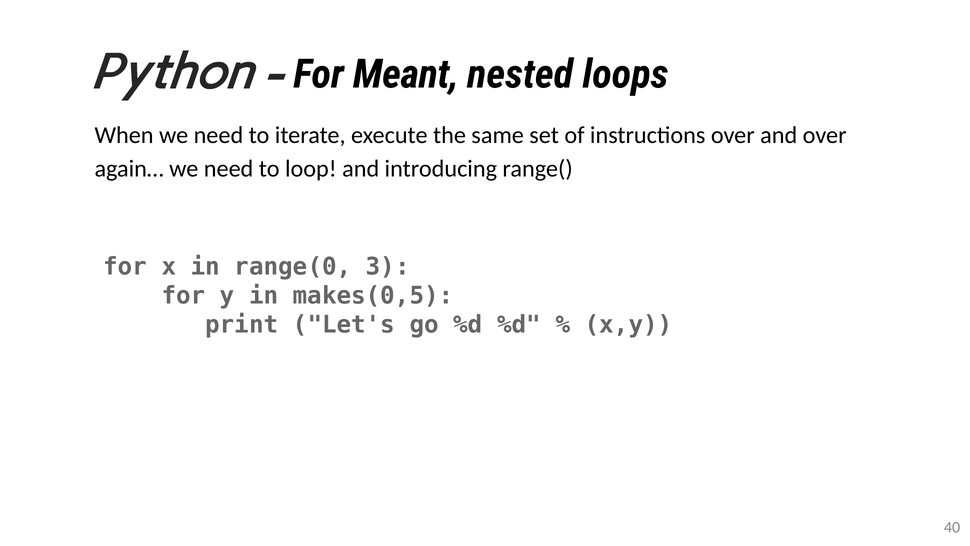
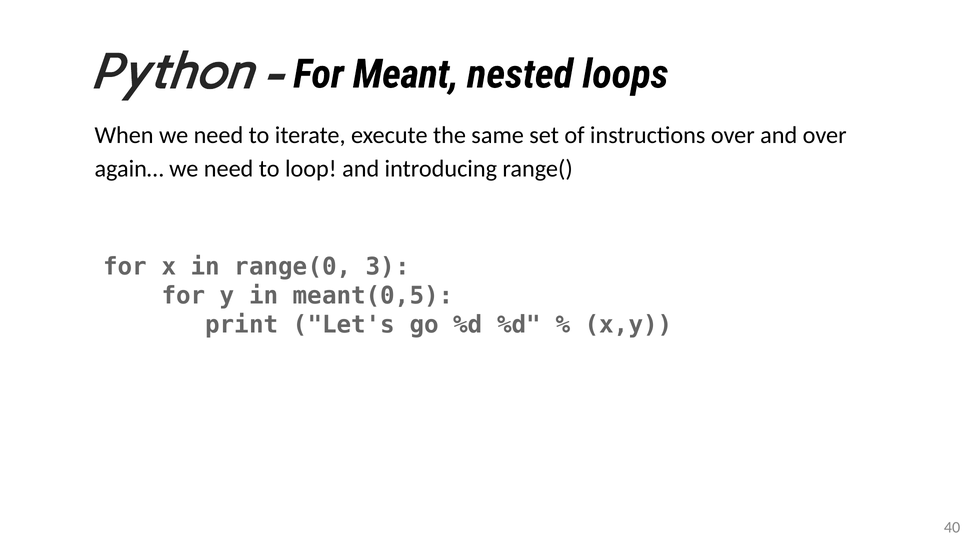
makes(0,5: makes(0,5 -> meant(0,5 (373, 296)
